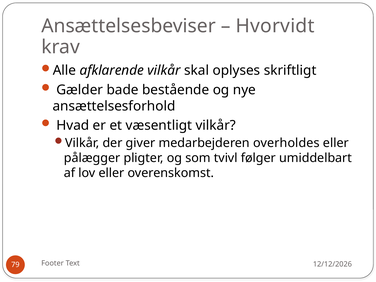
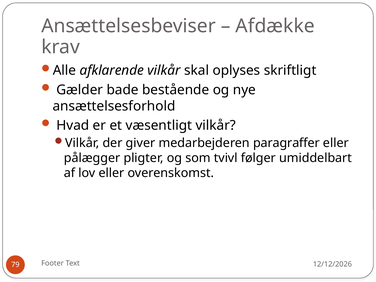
Hvorvidt: Hvorvidt -> Afdække (275, 26)
overholdes: overholdes -> paragraffer (286, 143)
